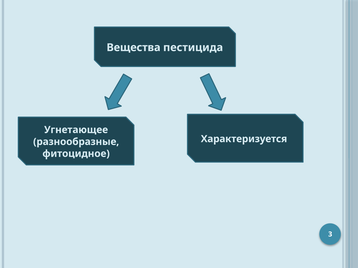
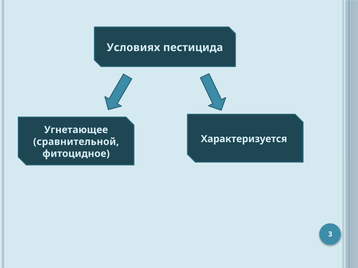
Вещества: Вещества -> Условиях (133, 48)
разнообразные: разнообразные -> сравнительной (76, 142)
